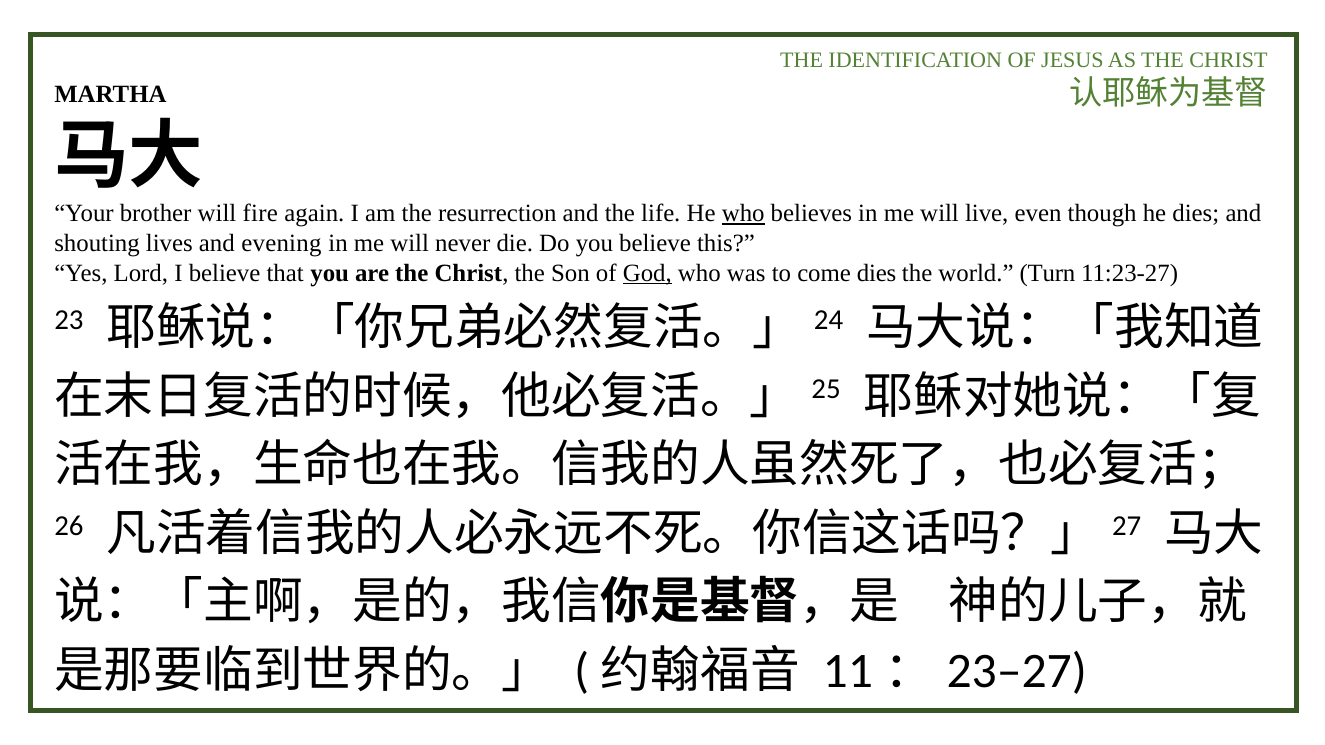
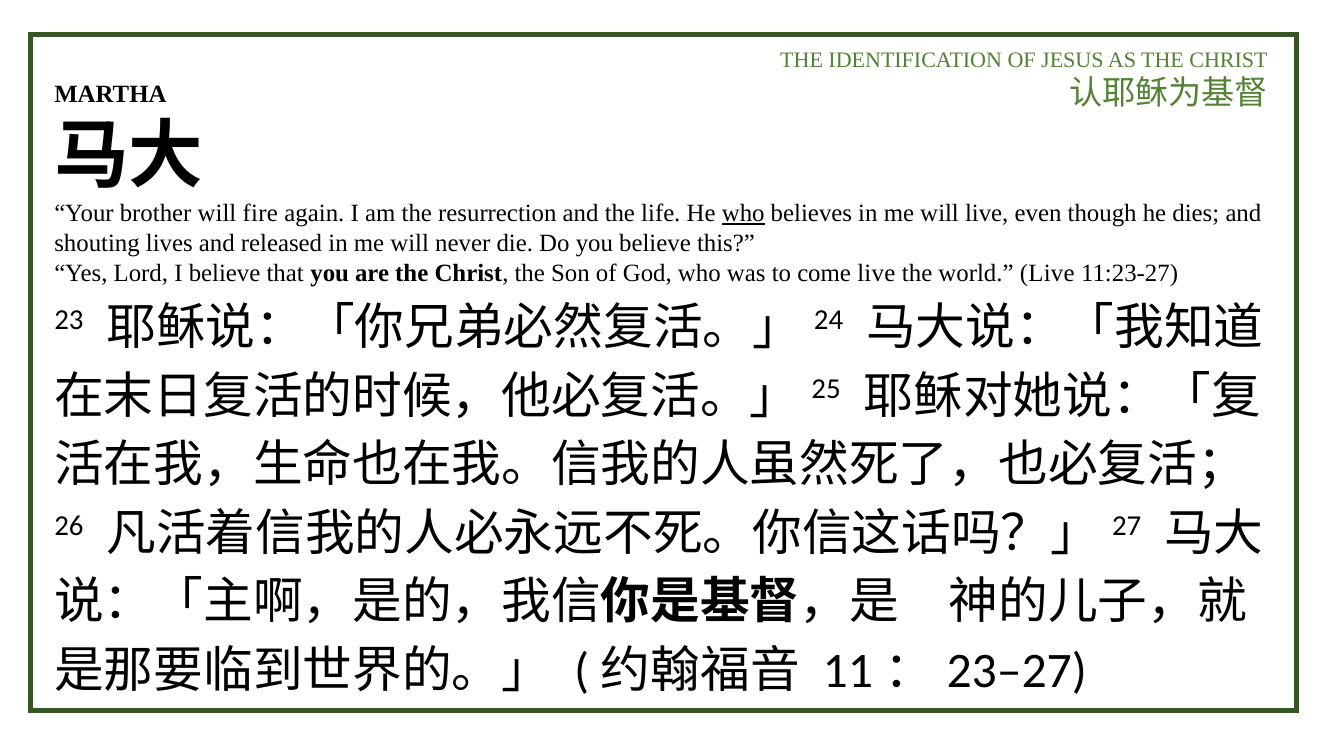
evening: evening -> released (282, 243)
God underline: present -> none (647, 273)
come dies: dies -> live (876, 273)
world Turn: Turn -> Live (1047, 273)
